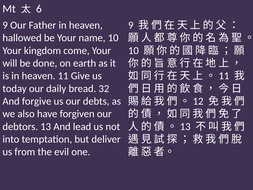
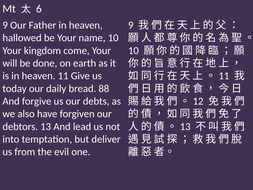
32: 32 -> 88 (104, 88)
